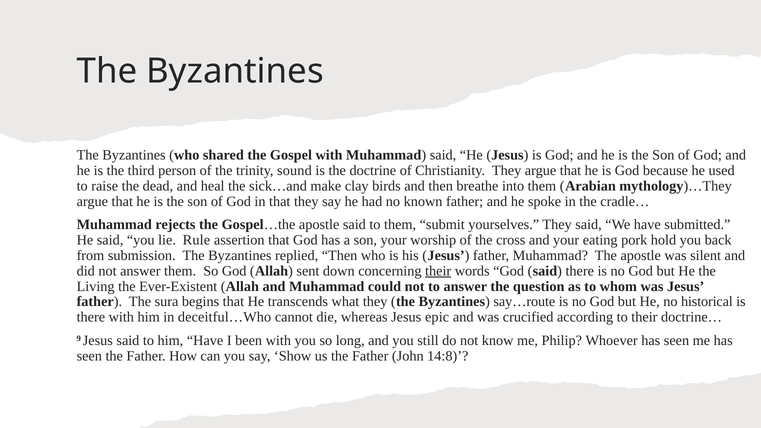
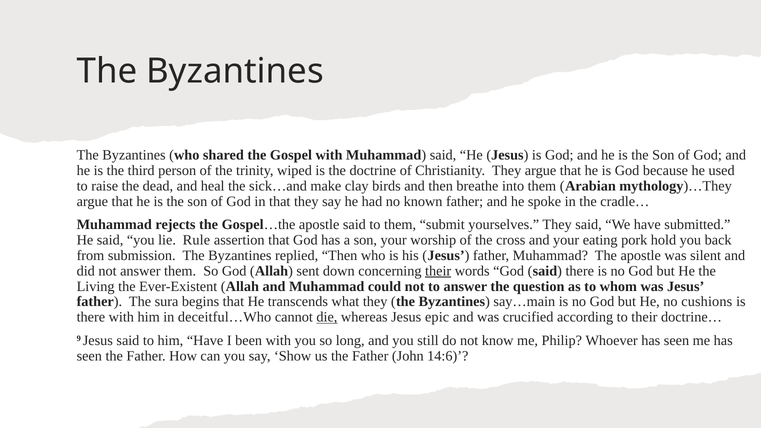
sound: sound -> wiped (295, 171)
say…route: say…route -> say…main (524, 302)
historical: historical -> cushions (707, 302)
die underline: none -> present (327, 317)
14:8: 14:8 -> 14:6 (448, 356)
